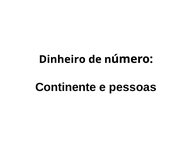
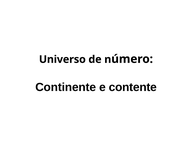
Dinheiro: Dinheiro -> Universo (62, 59)
pessoas: pessoas -> contente (133, 87)
